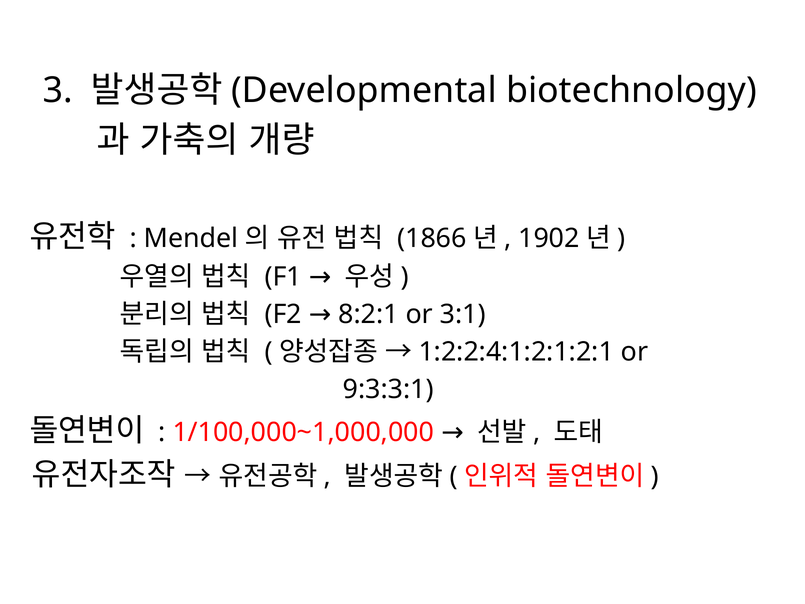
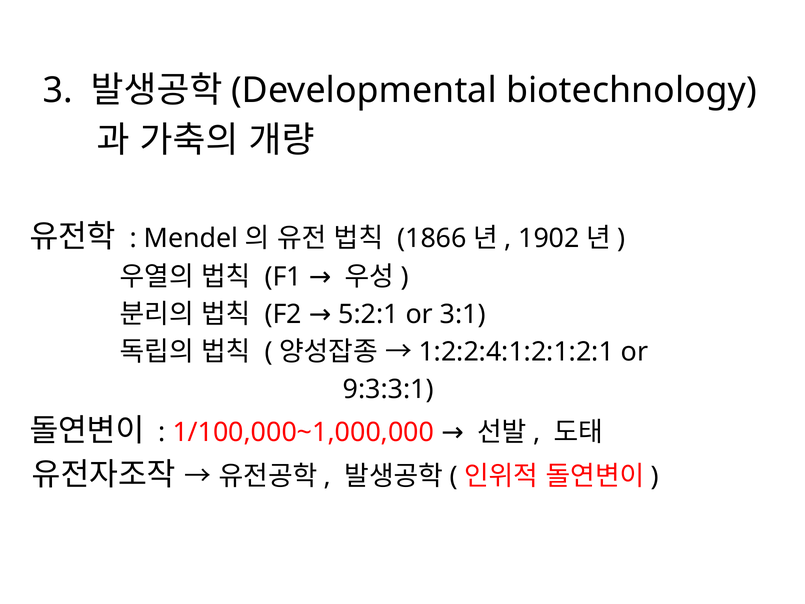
8:2:1: 8:2:1 -> 5:2:1 (369, 314)
